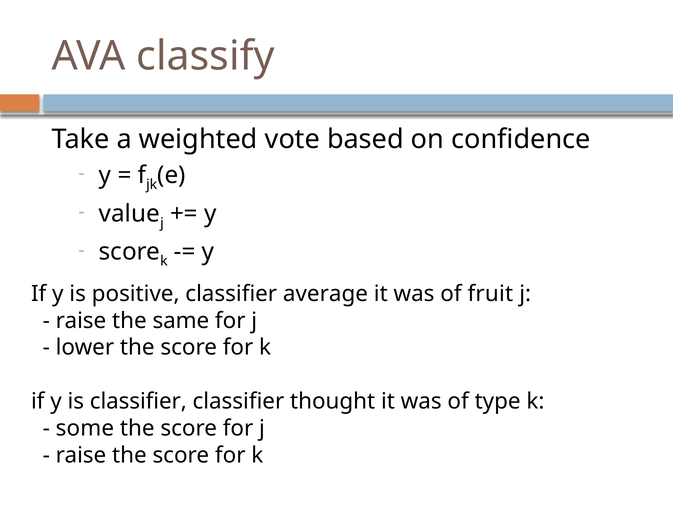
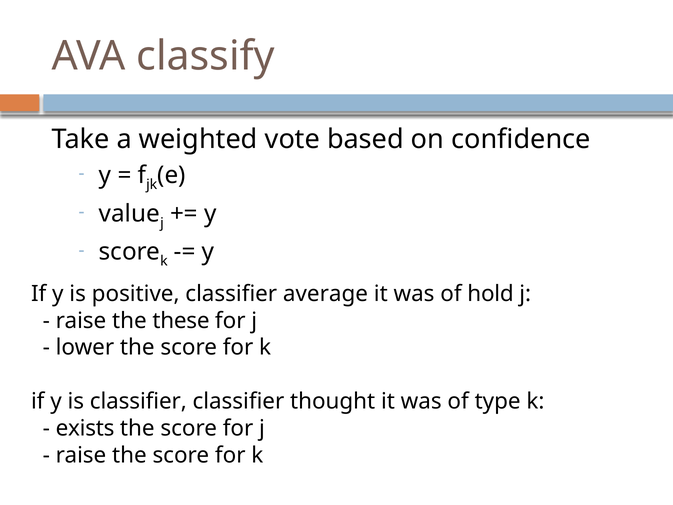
fruit: fruit -> hold (491, 294)
same: same -> these (181, 320)
some: some -> exists (85, 428)
